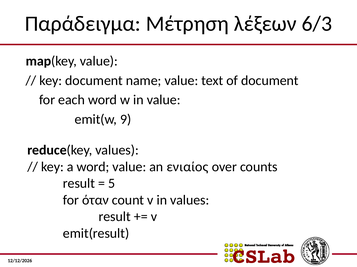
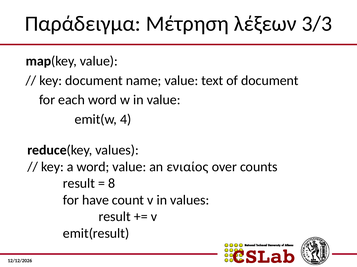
6/3: 6/3 -> 3/3 (317, 24)
9: 9 -> 4 (126, 120)
5: 5 -> 8 (112, 184)
όταν: όταν -> have (96, 201)
